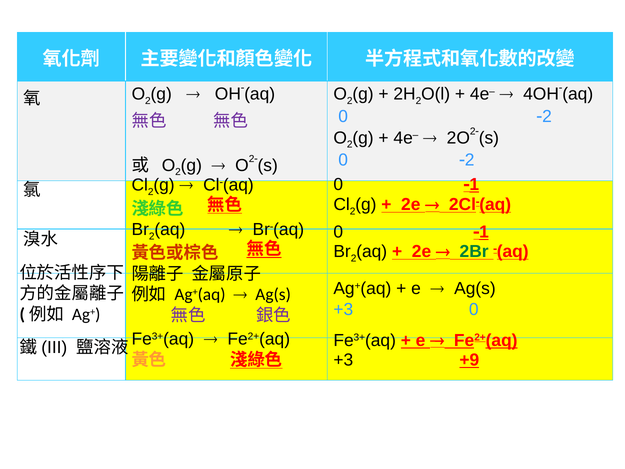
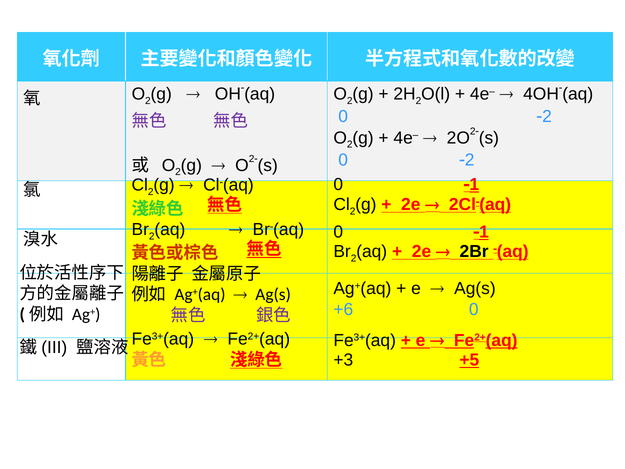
2Br colour: green -> black (474, 251)
+3: +3 -> +6 (343, 309)
+9: +9 -> +5 (469, 360)
